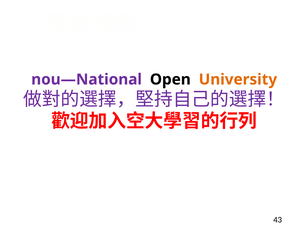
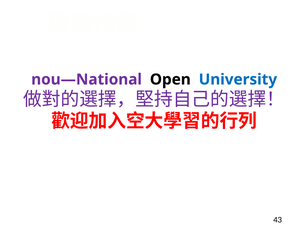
University colour: orange -> blue (238, 79)
